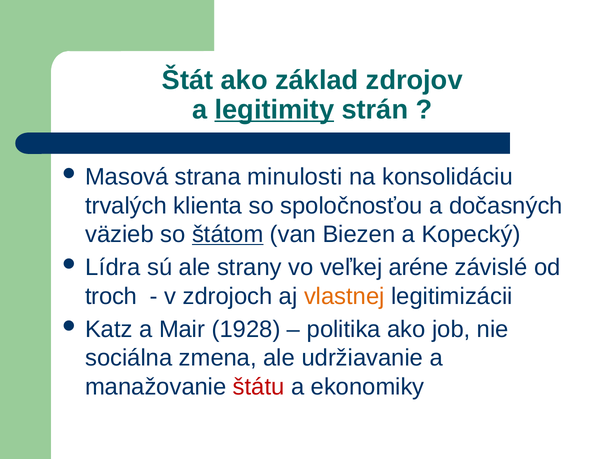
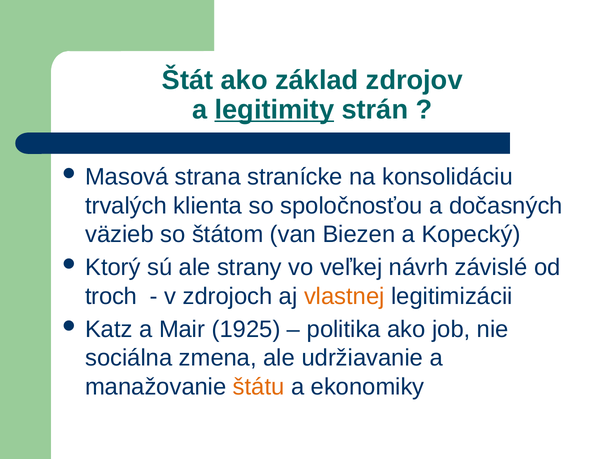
minulosti: minulosti -> stranícke (295, 177)
štátom underline: present -> none (228, 234)
Lídra: Lídra -> Ktorý (113, 268)
aréne: aréne -> návrh (419, 268)
1928: 1928 -> 1925 (246, 330)
štátu colour: red -> orange (259, 387)
